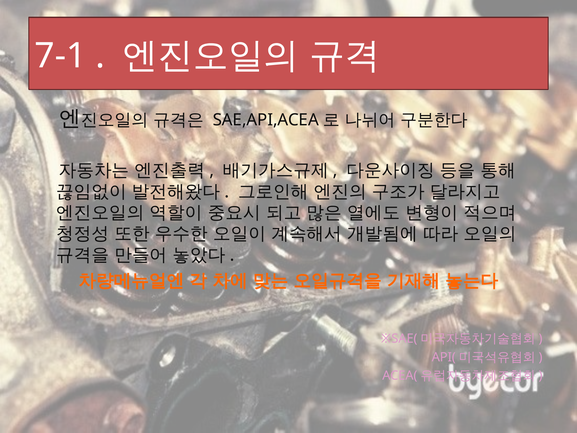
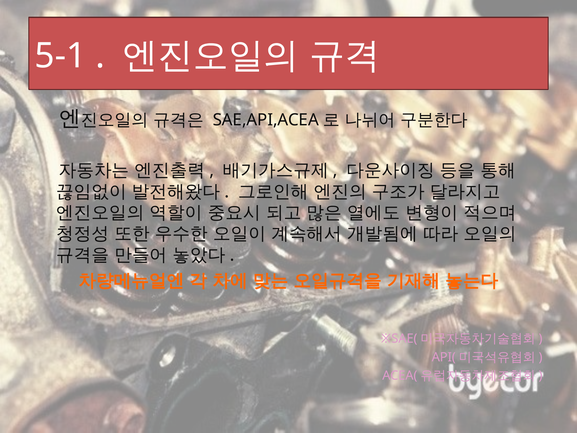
7-1: 7-1 -> 5-1 (60, 56)
